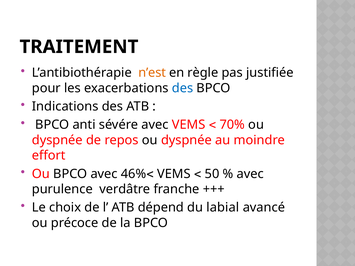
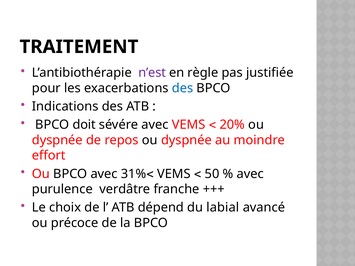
n’est colour: orange -> purple (152, 73)
anti: anti -> doit (84, 125)
70%: 70% -> 20% (232, 125)
46%: 46% -> 31% (134, 174)
